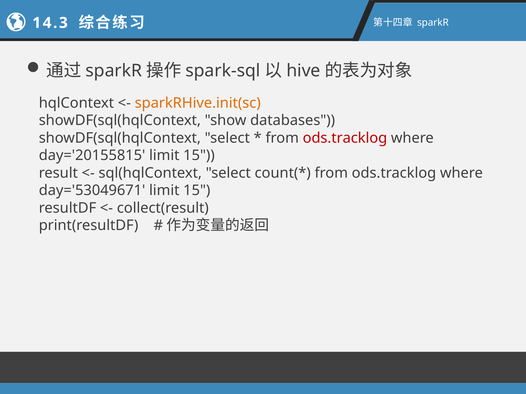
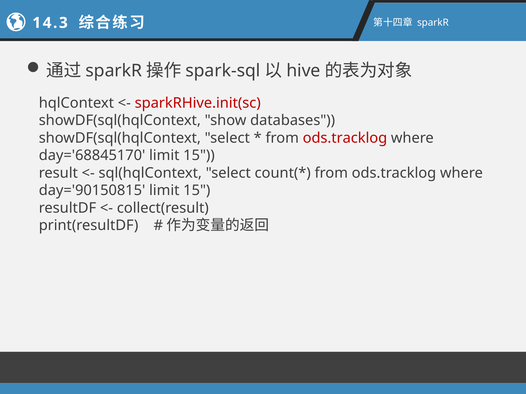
sparkRHive.init(sc colour: orange -> red (198, 103)
day='20155815: day='20155815 -> day='68845170 (92, 156)
day='53049671: day='53049671 -> day='90150815 (92, 191)
